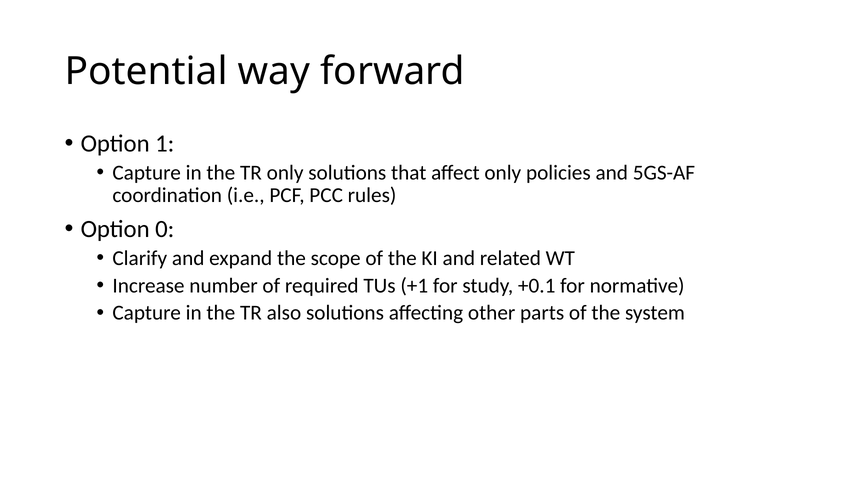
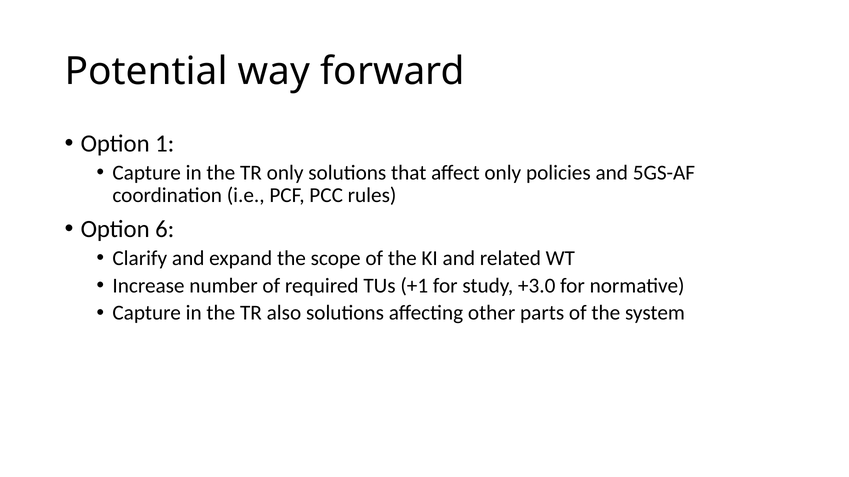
0: 0 -> 6 (165, 229)
+0.1: +0.1 -> +3.0 (537, 286)
